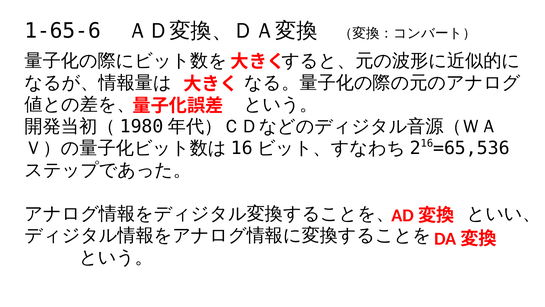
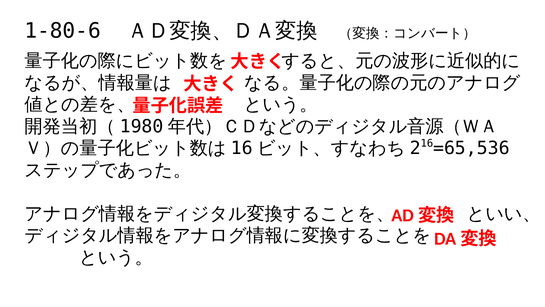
1-65-6: 1-65-6 -> 1-80-6 (63, 31)
